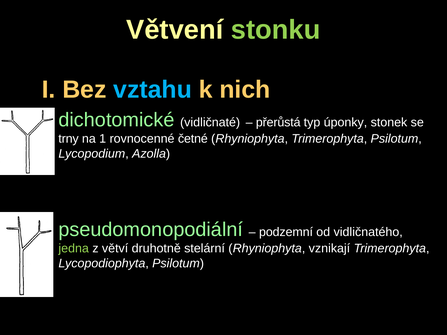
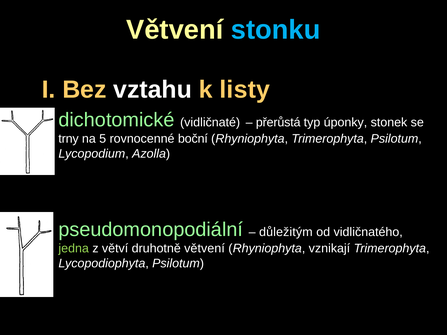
stonku colour: light green -> light blue (276, 30)
vztahu colour: light blue -> white (153, 90)
nich: nich -> listy (245, 90)
1: 1 -> 5 (103, 139)
četné: četné -> boční (193, 139)
podzemní: podzemní -> důležitým (286, 232)
druhotně stelární: stelární -> větvení (204, 249)
